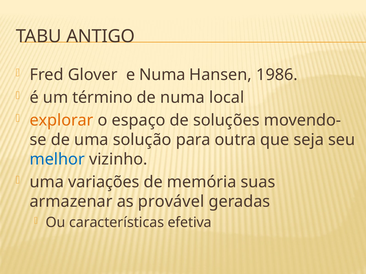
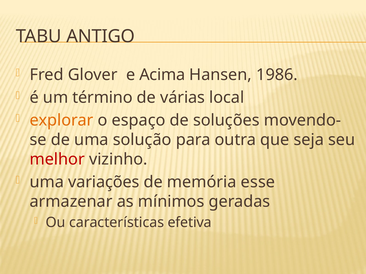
e Numa: Numa -> Acima (162, 75)
de numa: numa -> várias (183, 98)
melhor colour: blue -> red (57, 160)
suas: suas -> esse (258, 182)
provável: provável -> mínimos (171, 202)
